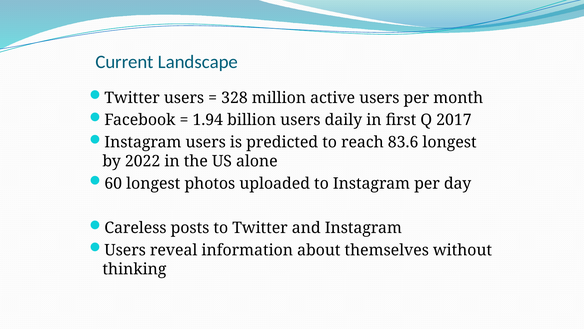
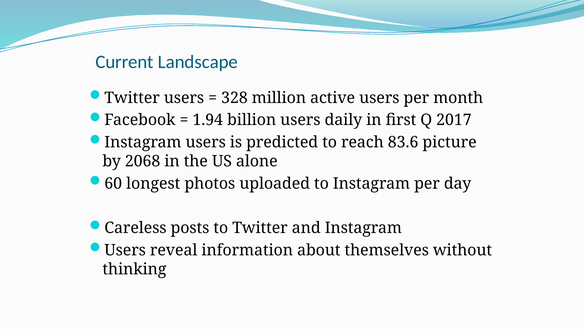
83.6 longest: longest -> picture (450, 142)
2022: 2022 -> 2068 (143, 161)
